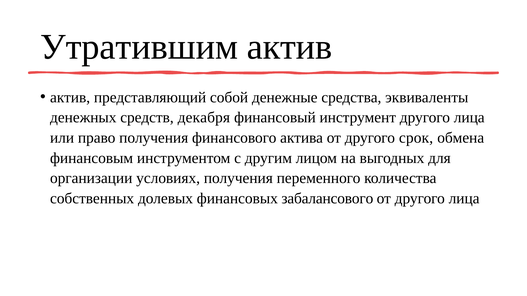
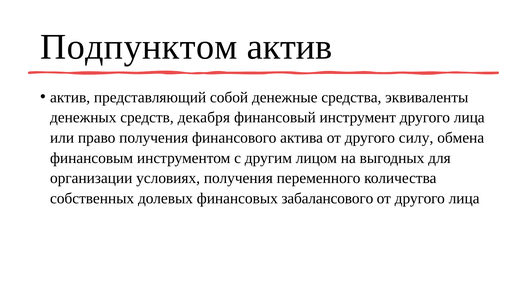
Утратившим: Утратившим -> Подпунктом (139, 47)
срок: срок -> силу (416, 138)
